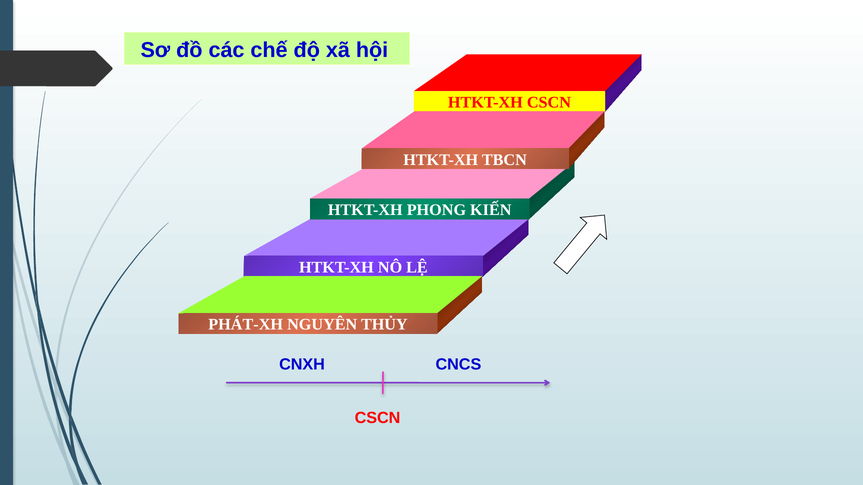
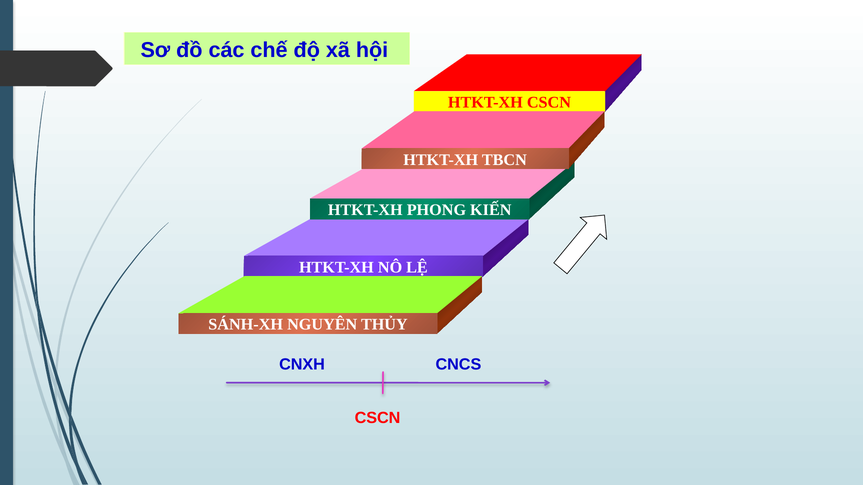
PHÁT-XH: PHÁT-XH -> SÁNH-XH (246, 325)
